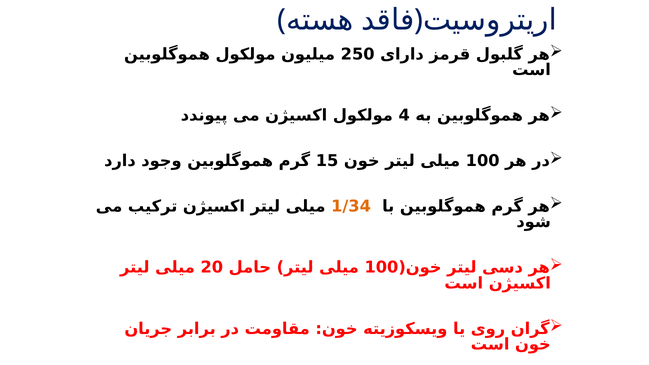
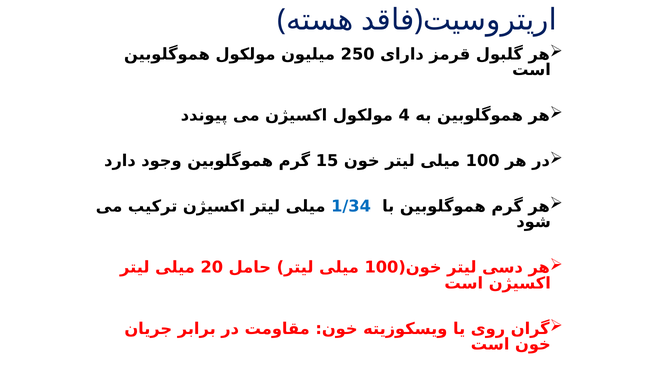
1/34 colour: orange -> blue (351, 206)
